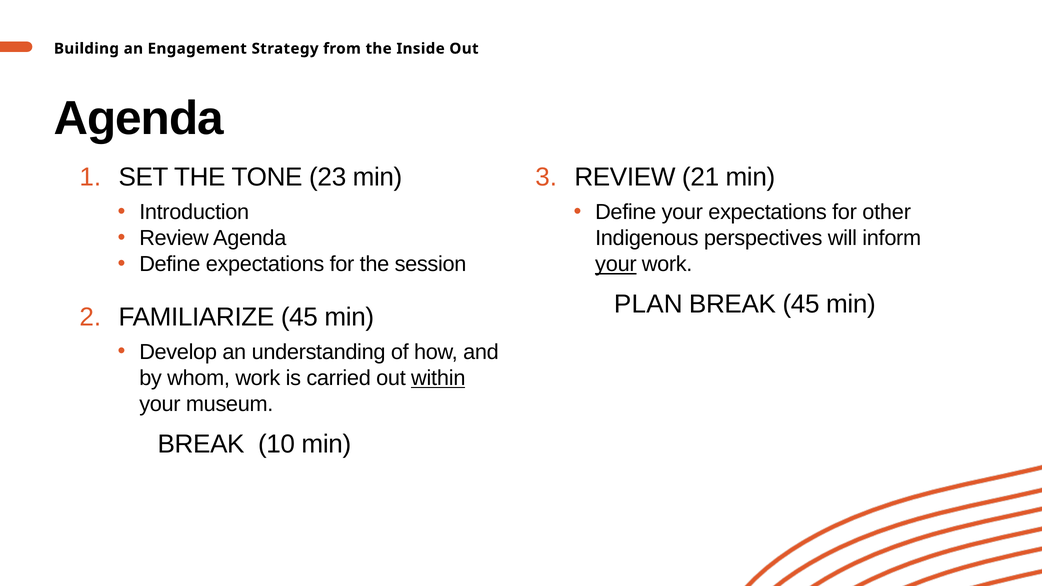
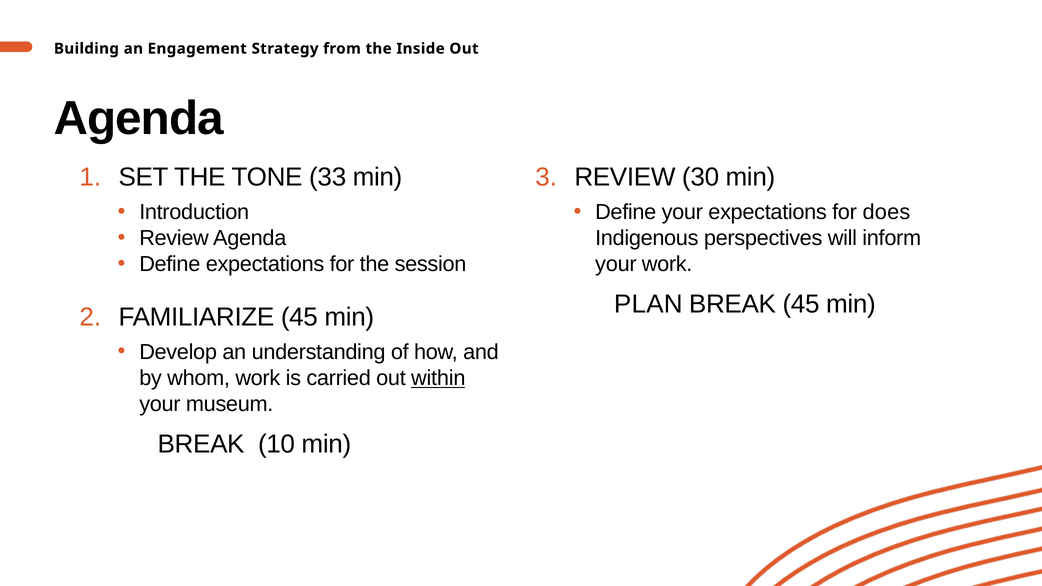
23: 23 -> 33 (328, 177)
21: 21 -> 30 (701, 177)
other: other -> does (886, 212)
your underline: present -> none (616, 264)
